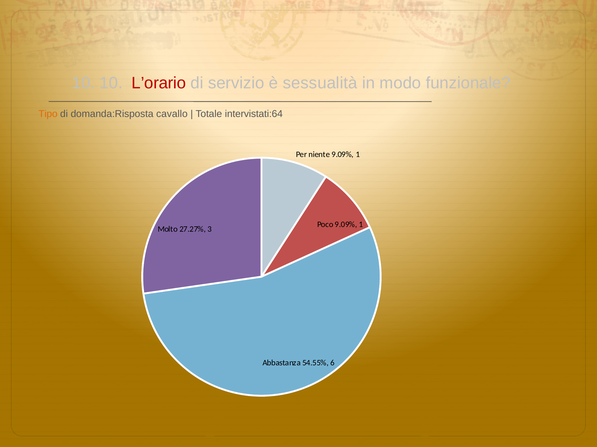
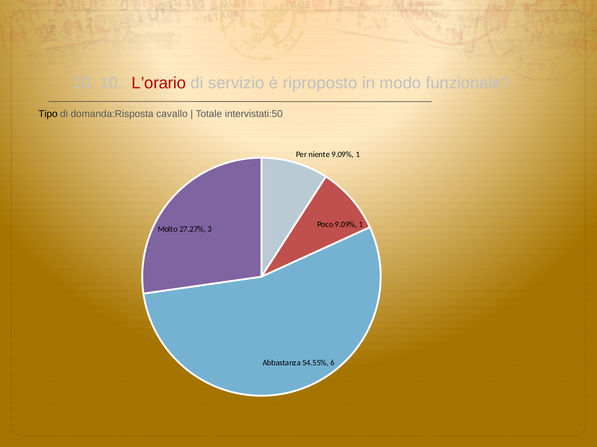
sessualità: sessualità -> riproposto (320, 83)
Tipo colour: orange -> black (48, 114)
intervistati:64: intervistati:64 -> intervistati:50 (254, 114)
